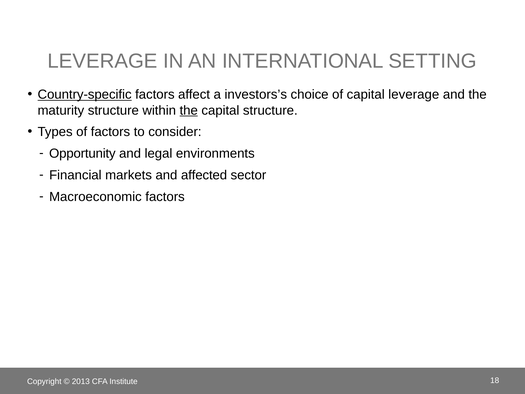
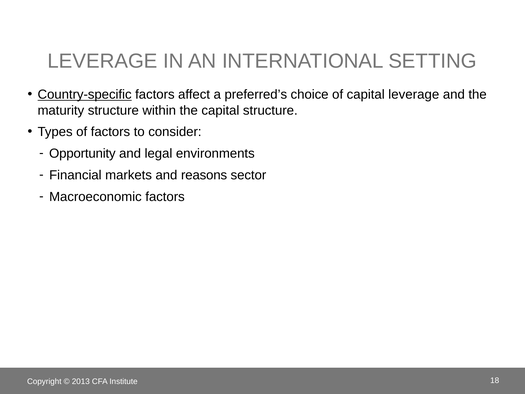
investors’s: investors’s -> preferred’s (256, 95)
the underline: present -> none (189, 110)
affected: affected -> reasons (204, 175)
